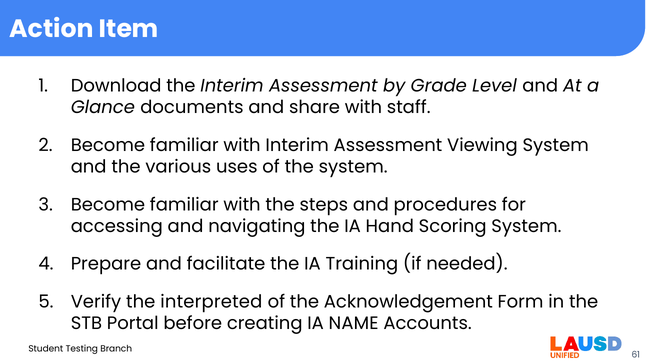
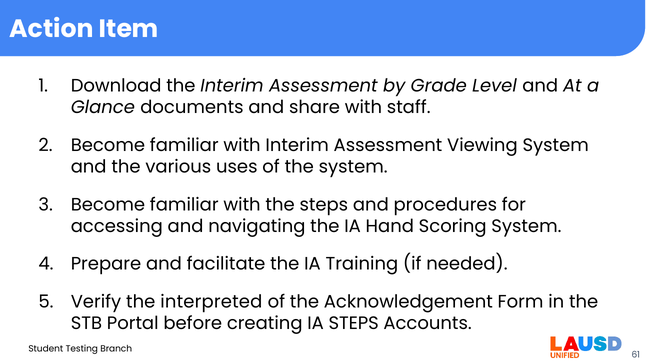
IA NAME: NAME -> STEPS (354, 323)
